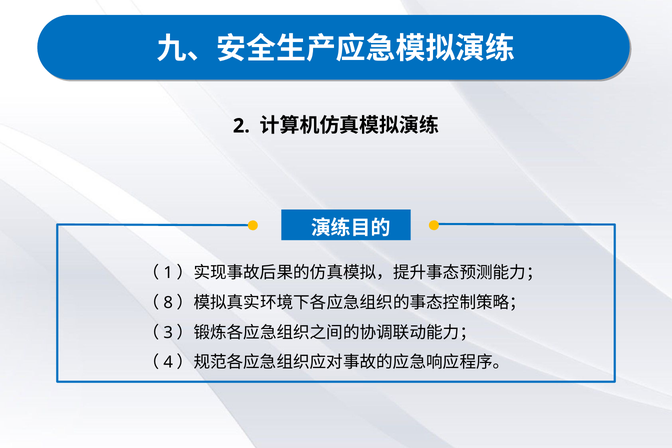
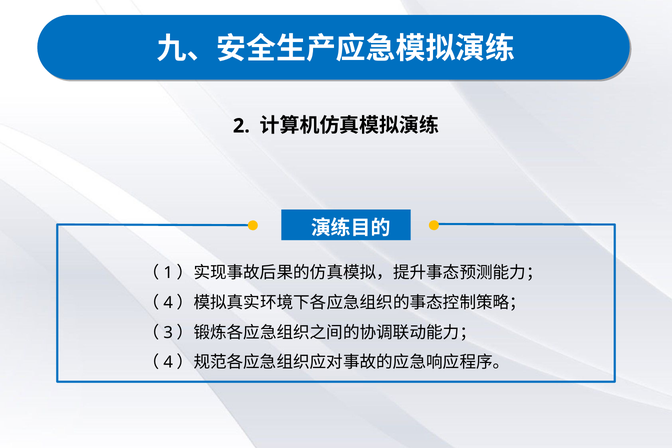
8: 8 -> 4 (168, 303)
